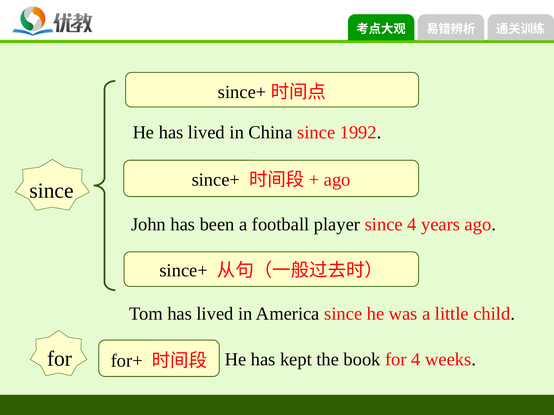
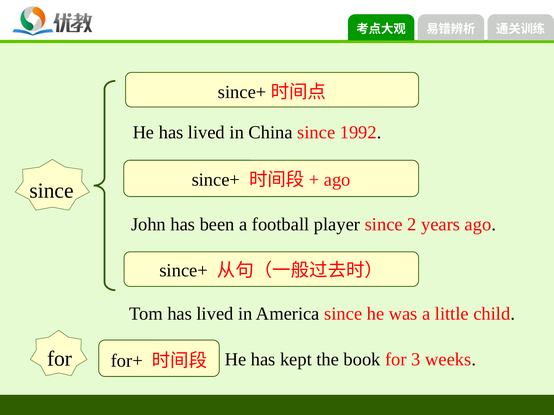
since 4: 4 -> 2 (412, 225)
for 4: 4 -> 3 (416, 360)
